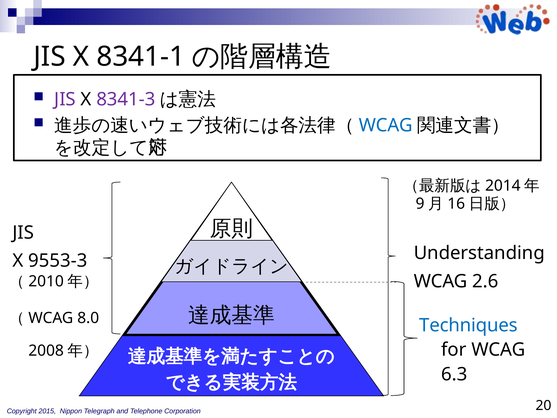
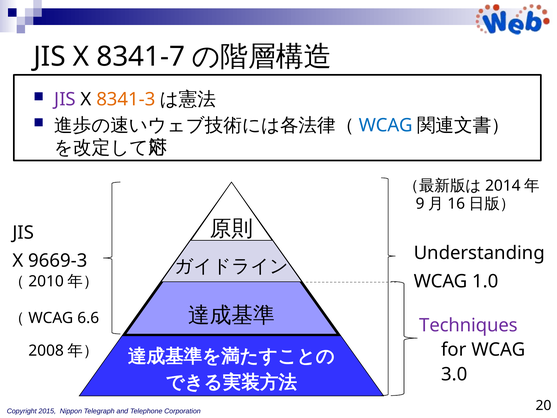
8341-1: 8341-1 -> 8341-7 (141, 56)
8341-3 colour: purple -> orange (126, 99)
9553-3: 9553-3 -> 9669-3 (58, 261)
2.6: 2.6 -> 1.0 (485, 281)
8.0: 8.0 -> 6.6 (88, 318)
Techniques colour: blue -> purple (468, 325)
6.3: 6.3 -> 3.0 (454, 374)
